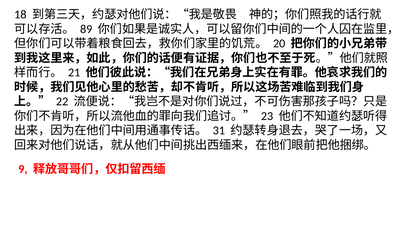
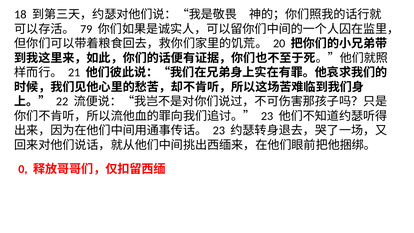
89: 89 -> 79 (86, 29)
31: 31 -> 23 (219, 131)
9: 9 -> 0 (23, 169)
